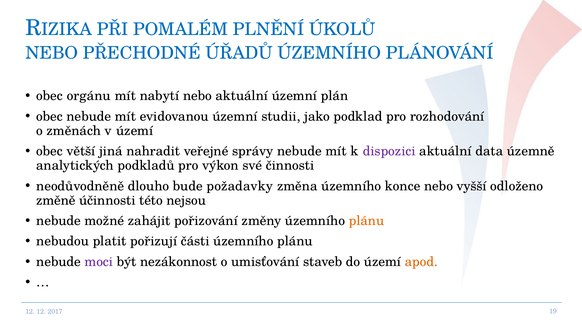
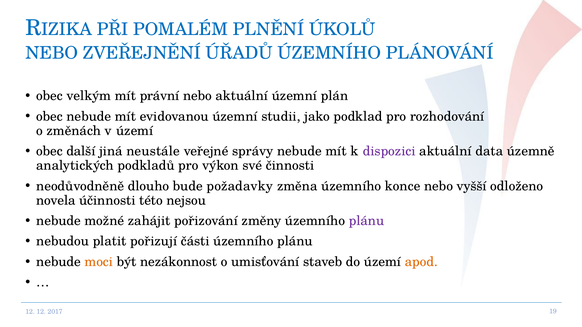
PŘECHODNÉ: PŘECHODNÉ -> ZVEŘEJNĚNÍ (142, 53)
orgánu: orgánu -> velkým (89, 96)
nabytí: nabytí -> právní (160, 96)
větší: větší -> další (81, 151)
nahradit: nahradit -> neustále (153, 151)
změně: změně -> novela (56, 201)
plánu colour: orange -> purple (367, 221)
moci colour: purple -> orange (99, 262)
